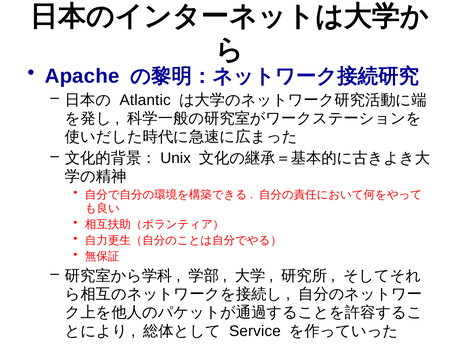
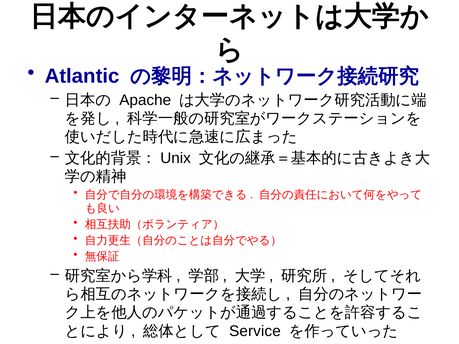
Apache: Apache -> Atlantic (82, 76)
Atlantic: Atlantic -> Apache (145, 100)
